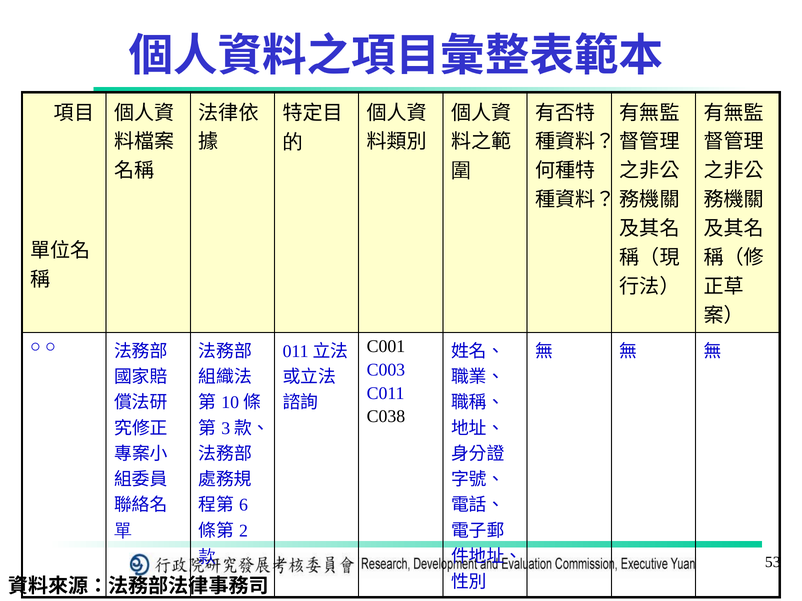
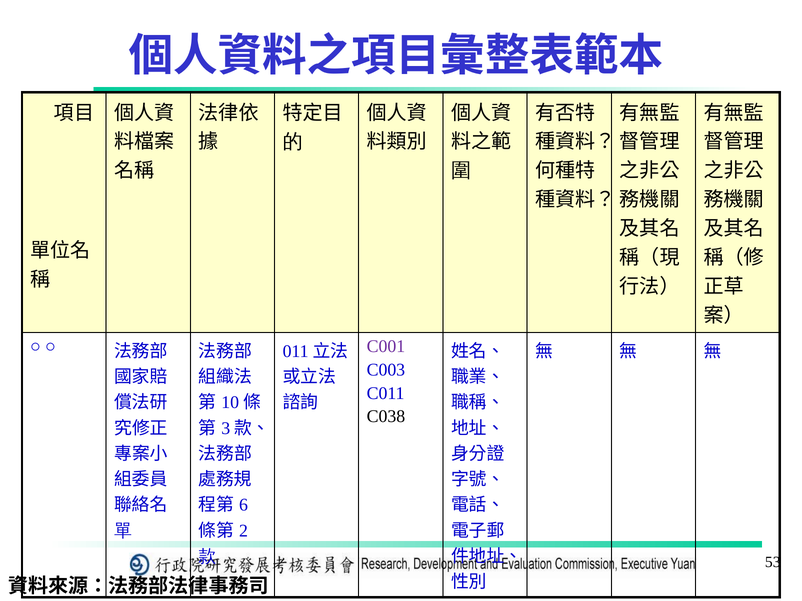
C001 colour: black -> purple (386, 347)
